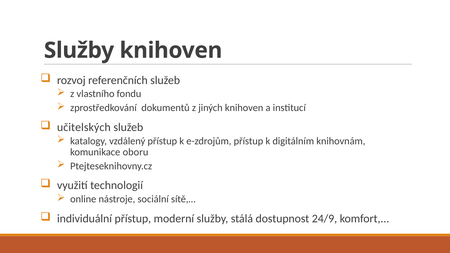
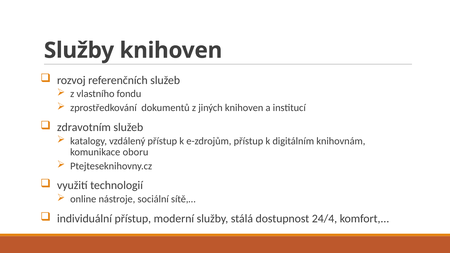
učitelských: učitelských -> zdravotním (84, 127)
24/9: 24/9 -> 24/4 (324, 219)
